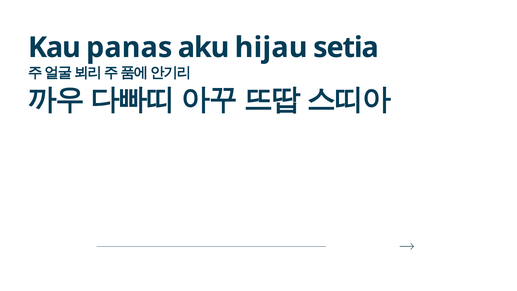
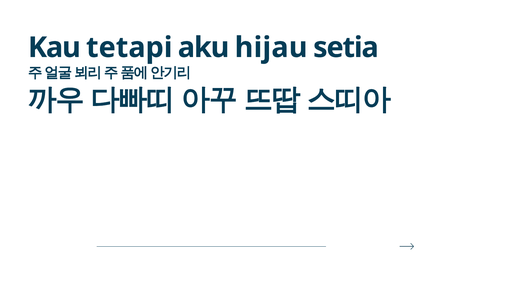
panas: panas -> tetapi (129, 48)
